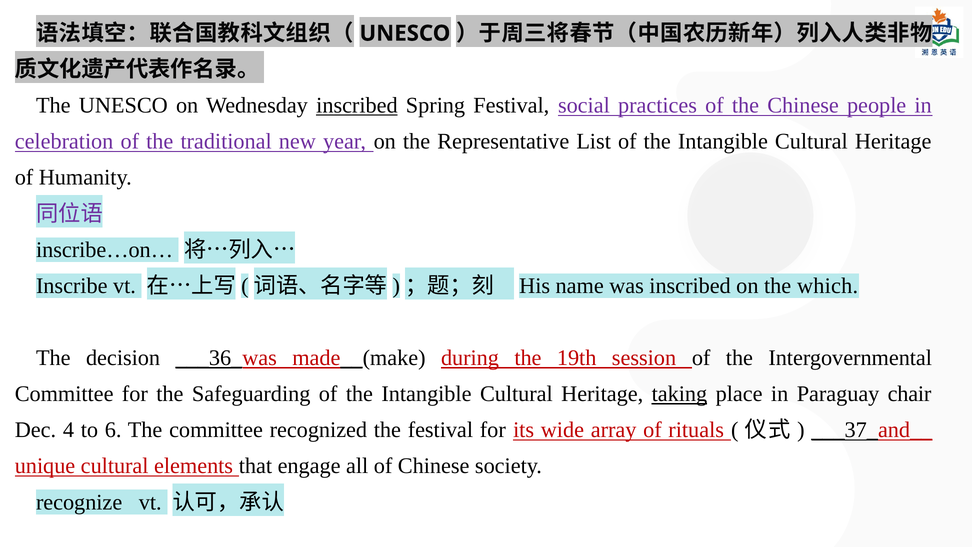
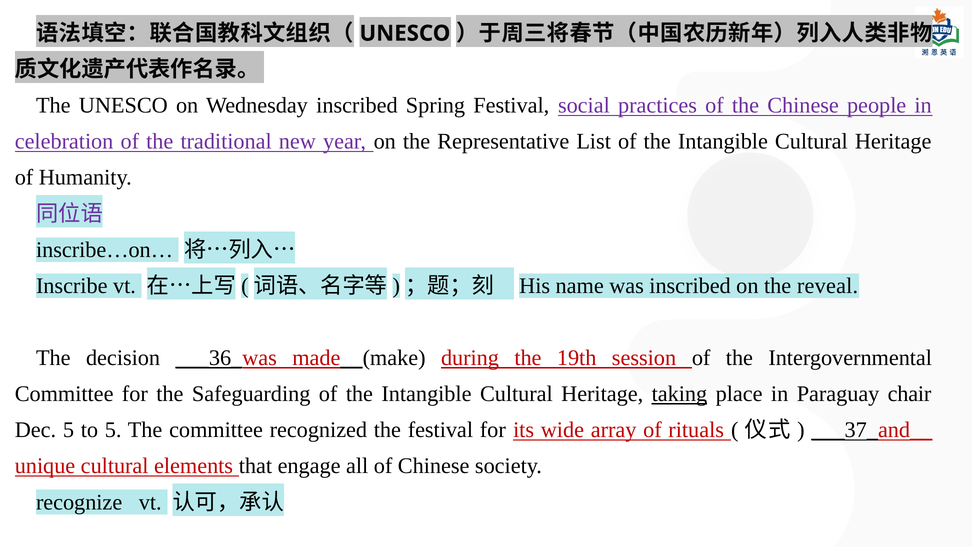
inscribed underline: present -> none (357, 105)
which: which -> reveal (828, 286)
Dec 4: 4 -> 5 (68, 430)
to 6: 6 -> 5 (113, 430)
